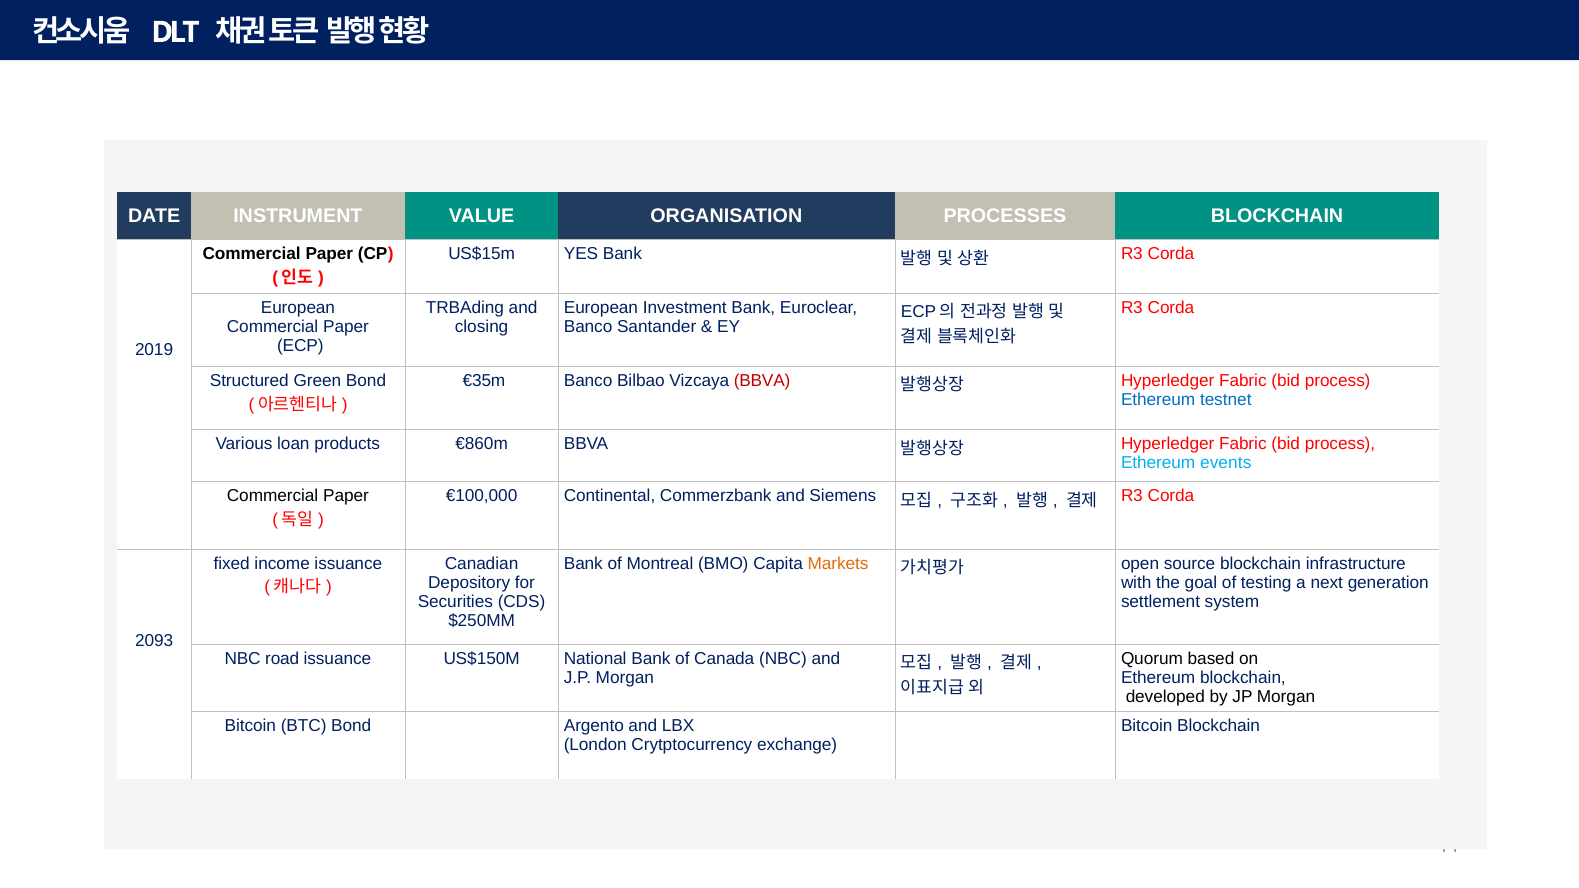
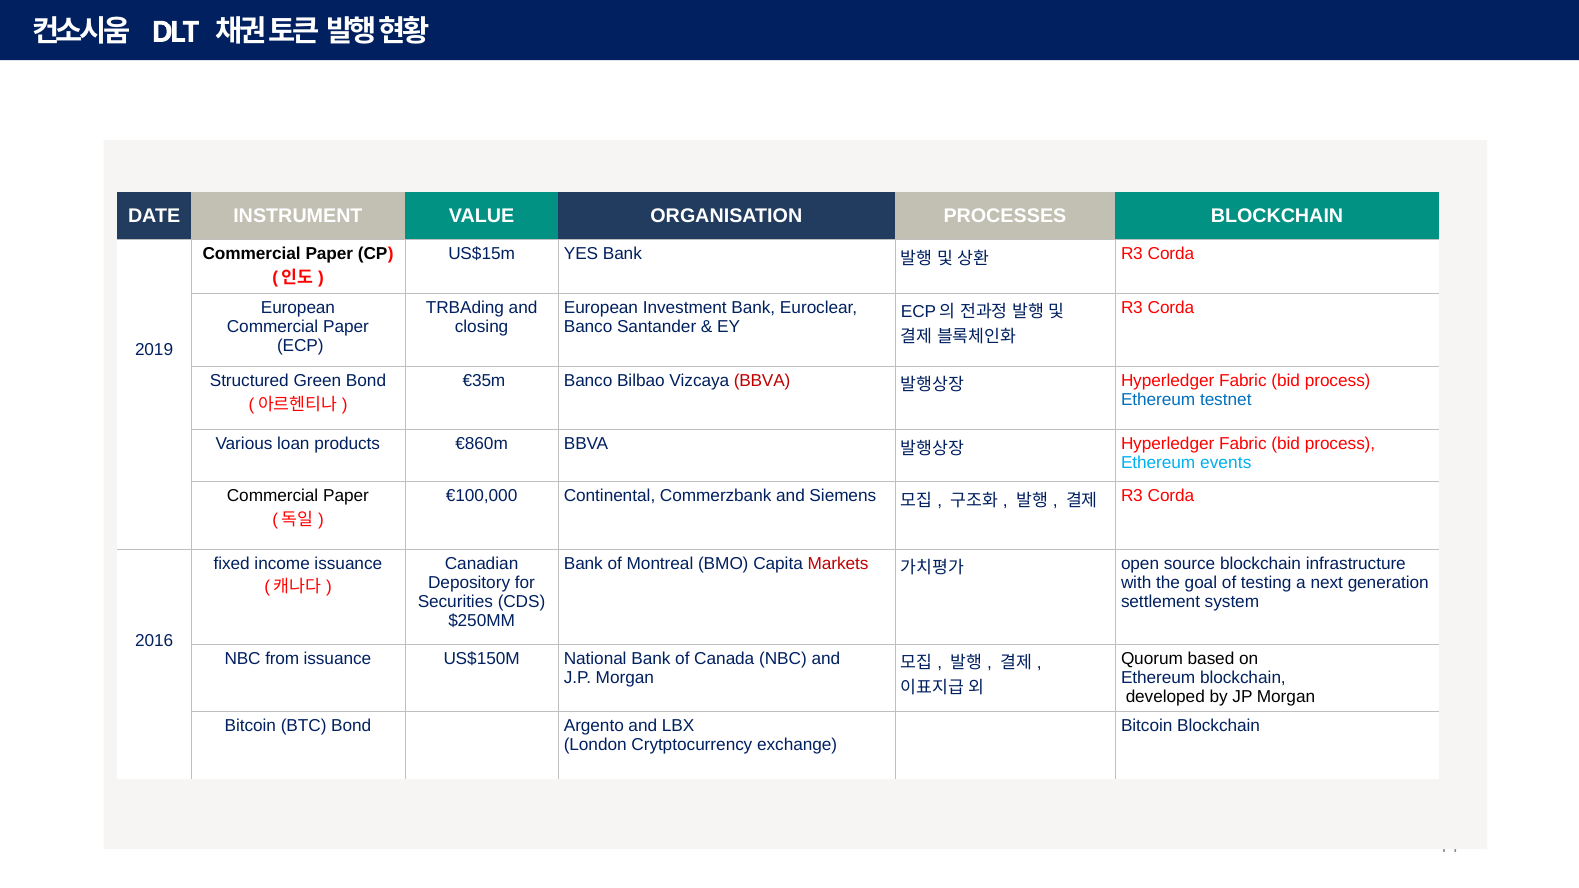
Markets colour: orange -> red (838, 564)
2093: 2093 -> 2016 (154, 641)
road: road -> from (282, 659)
